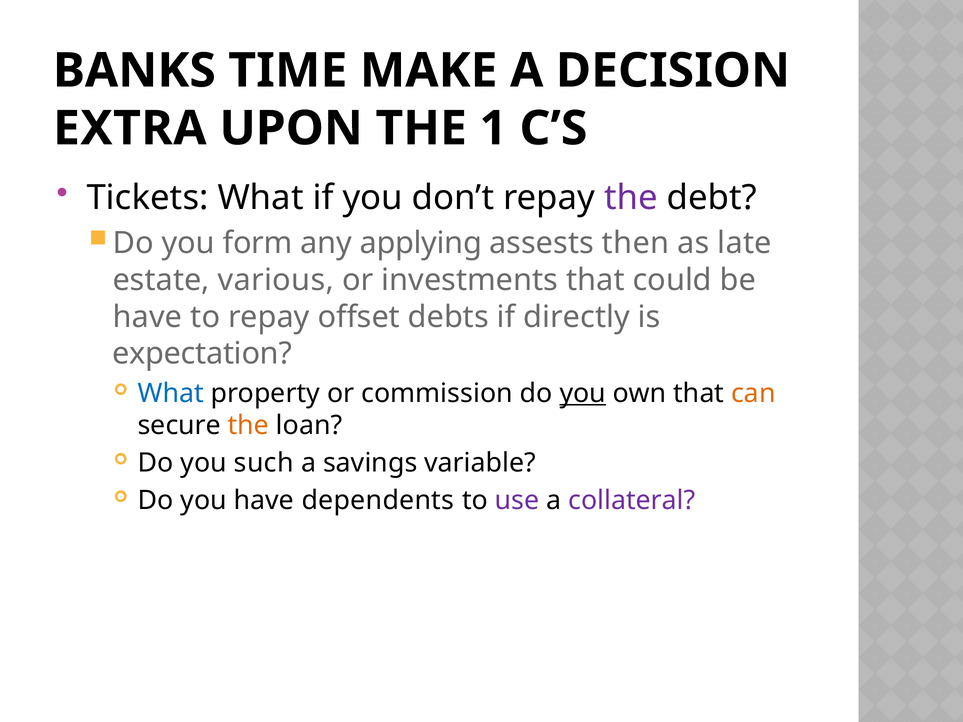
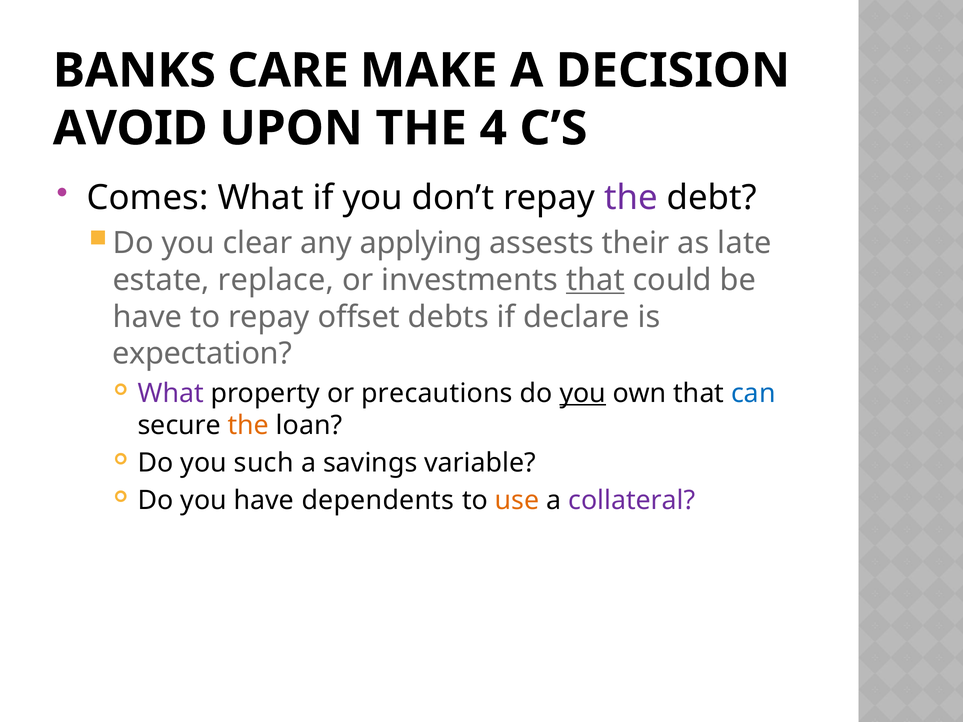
TIME: TIME -> CARE (288, 71)
EXTRA: EXTRA -> AVOID (130, 129)
1: 1 -> 4 (493, 129)
Tickets: Tickets -> Comes (148, 198)
form: form -> clear (258, 243)
then: then -> their (636, 243)
various: various -> replace (276, 280)
that underline: none -> present (595, 280)
directly: directly -> declare (577, 317)
What colour: blue -> purple (171, 394)
commission: commission -> precautions (437, 394)
can colour: orange -> blue (753, 394)
use colour: purple -> orange (517, 501)
